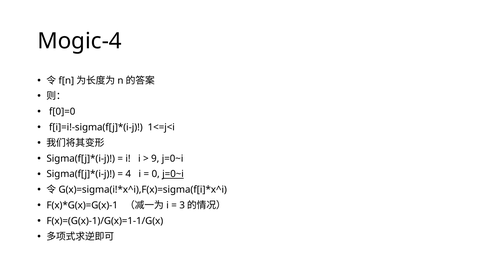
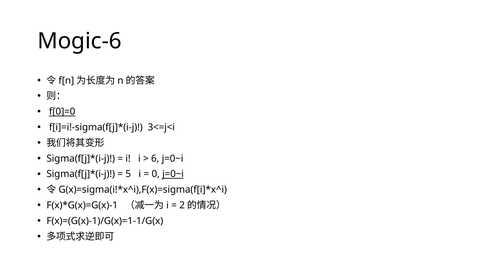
Mogic-4: Mogic-4 -> Mogic-6 (80, 41)
f[0]=0 underline: none -> present (62, 112)
1<=j<i: 1<=j<i -> 3<=j<i (161, 127)
9: 9 -> 6 (155, 158)
4: 4 -> 5 (128, 174)
3: 3 -> 2 (182, 205)
